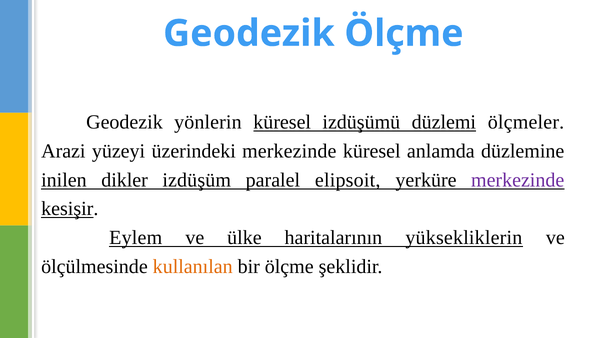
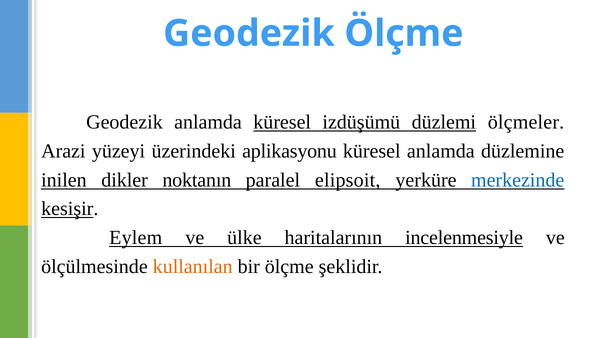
Geodezik yönlerin: yönlerin -> anlamda (208, 122)
üzerindeki merkezinde: merkezinde -> aplikasyonu (289, 151)
izdüşüm: izdüşüm -> noktanın (197, 180)
merkezinde colour: purple -> blue (518, 180)
yüksekliklerin: yüksekliklerin -> incelenmesiyle (464, 237)
